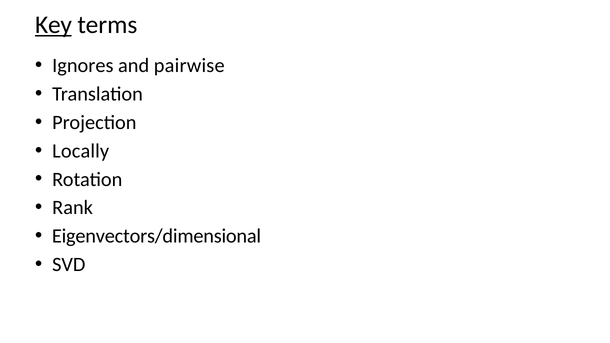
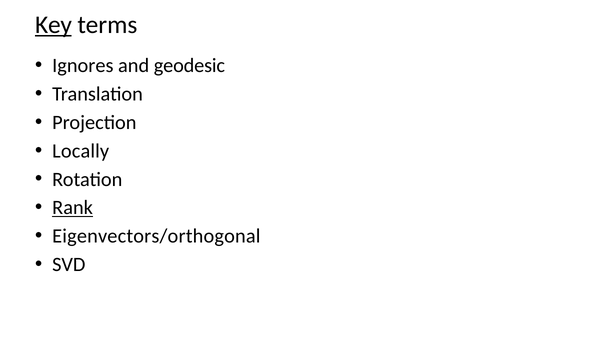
pairwise: pairwise -> geodesic (189, 65)
Rank underline: none -> present (73, 208)
Eigenvectors/dimensional: Eigenvectors/dimensional -> Eigenvectors/orthogonal (156, 236)
